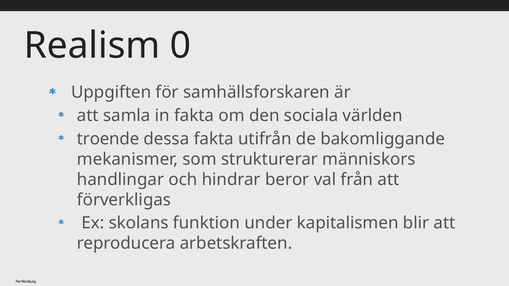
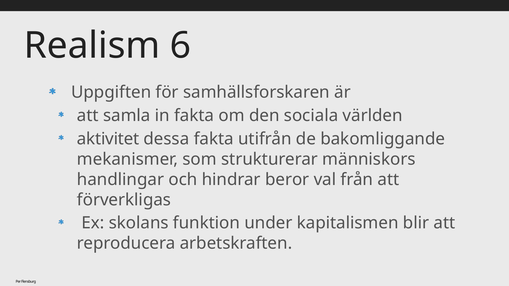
0: 0 -> 6 (180, 46)
troende: troende -> aktivitet (108, 139)
